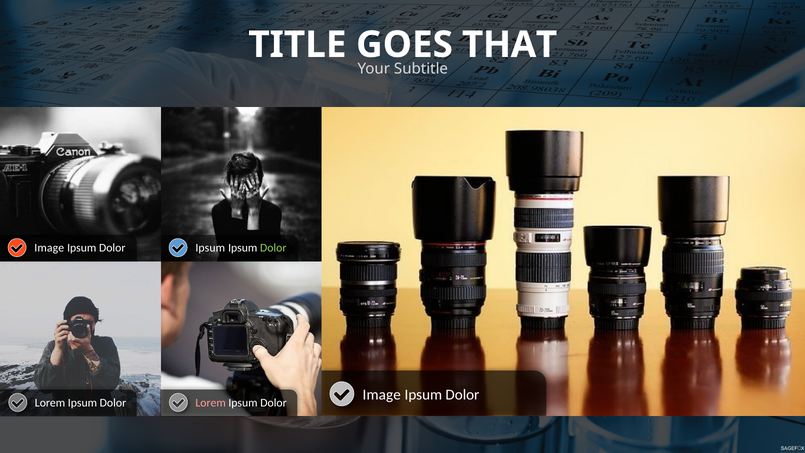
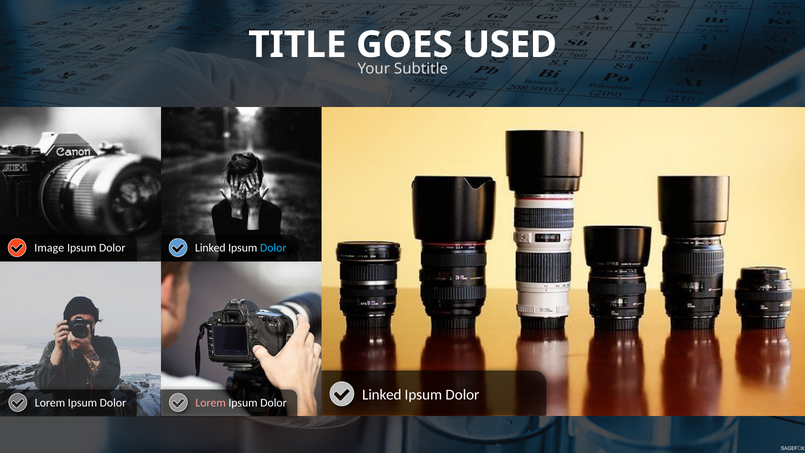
THAT: THAT -> USED (510, 45)
Dolor Ipsum: Ipsum -> Linked (210, 248)
Dolor colour: light green -> light blue (273, 248)
Image: Image -> Linked (382, 395)
